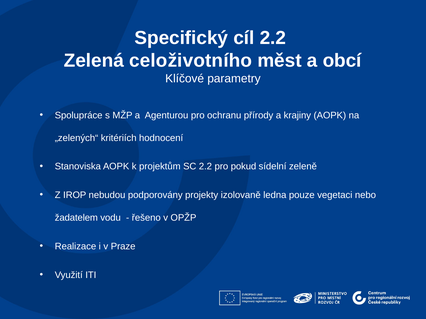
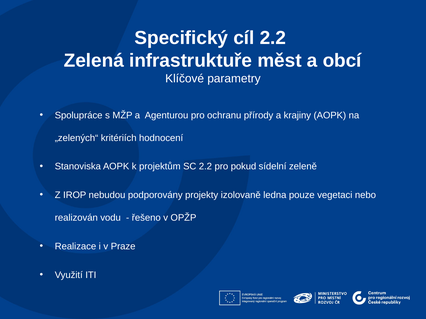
celoživotního: celoživotního -> infrastruktuře (191, 61)
žadatelem: žadatelem -> realizován (76, 218)
